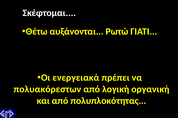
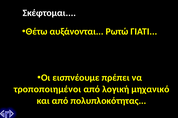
ενεργειακά: ενεργειακά -> εισπνέουμε (76, 78)
πολυακόρεστων: πολυακόρεστων -> τροποποιημένοι (47, 90)
οργανική: οργανική -> μηχανικό (150, 90)
